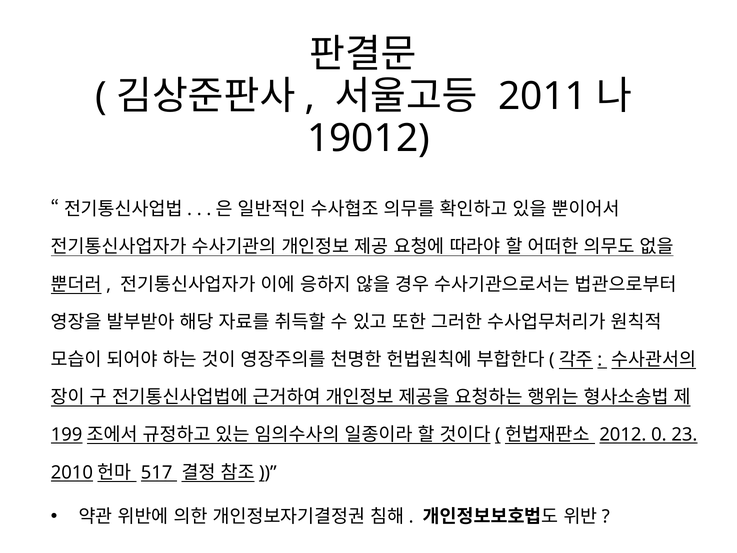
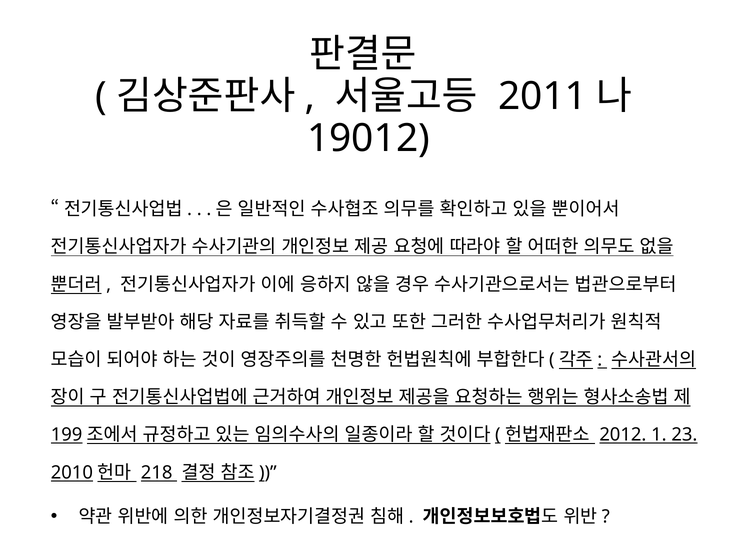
0: 0 -> 1 (659, 435)
517: 517 -> 218 (157, 472)
